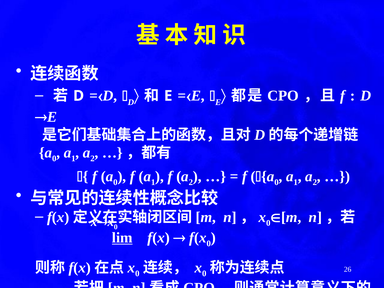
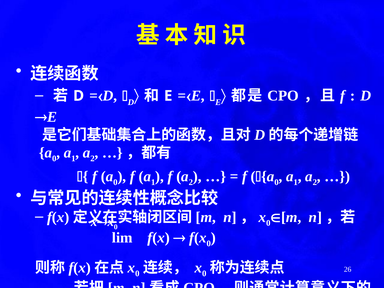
lim underline: present -> none (122, 238)
